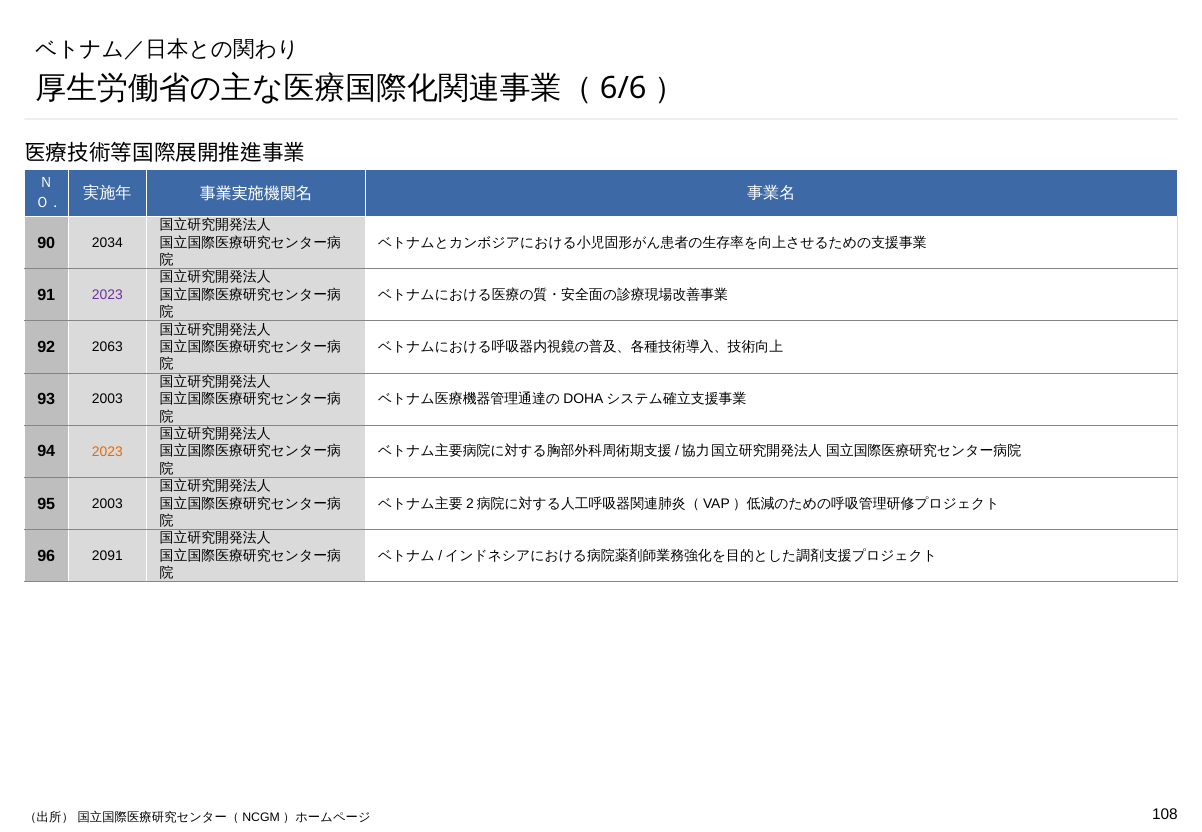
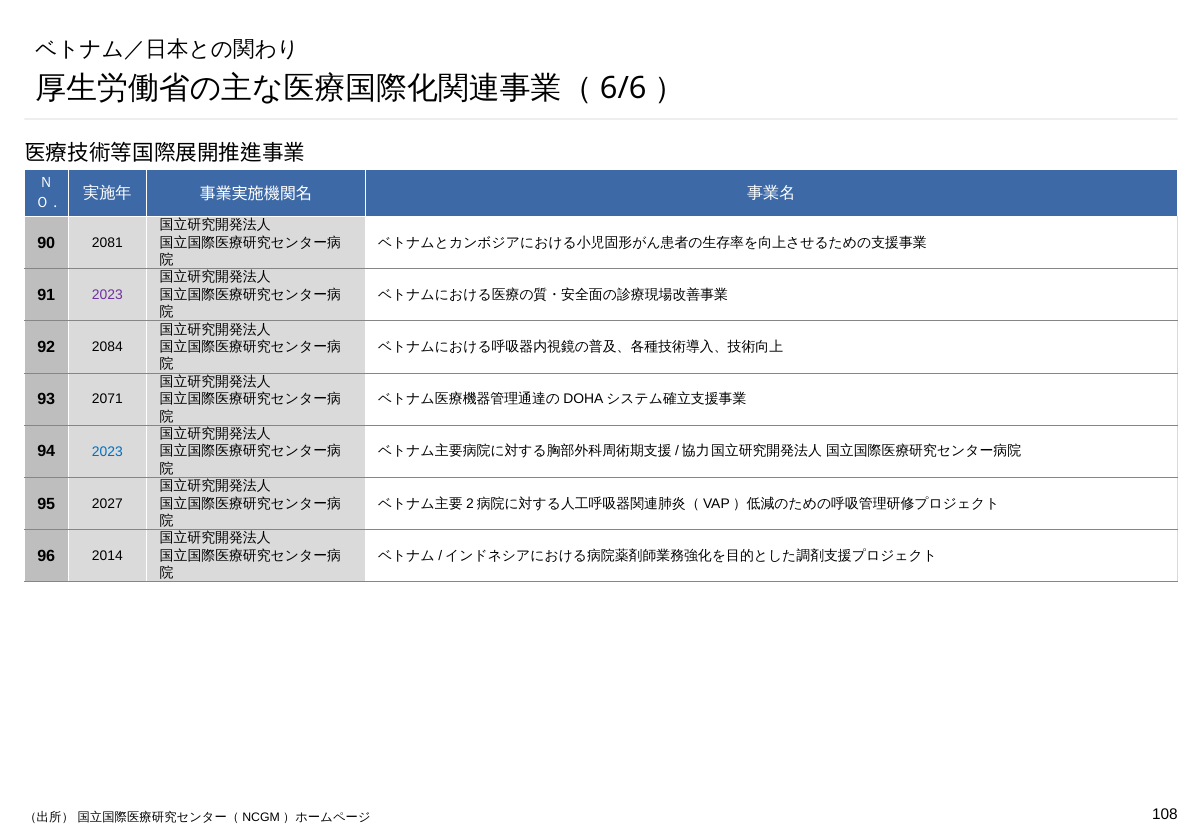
2034: 2034 -> 2081 (107, 243)
2063: 2063 -> 2084 (107, 347)
93 2003: 2003 -> 2071 (107, 399)
2023 colour: orange -> blue (107, 452)
95 2003: 2003 -> 2027 (107, 504)
2091: 2091 -> 2014 (107, 556)
